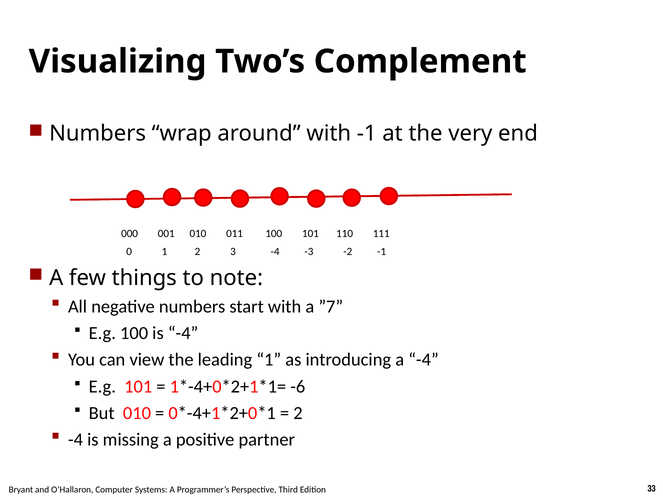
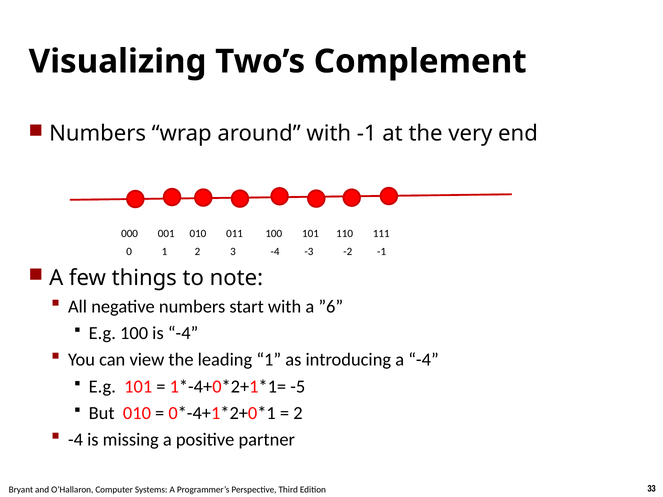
”7: ”7 -> ”6 (331, 307)
-6: -6 -> -5 (298, 387)
